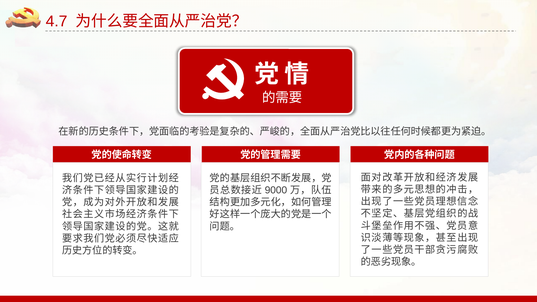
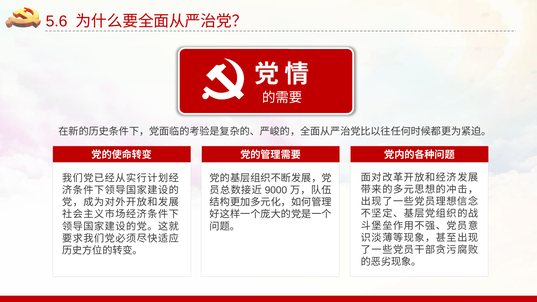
4.7: 4.7 -> 5.6 (57, 21)
